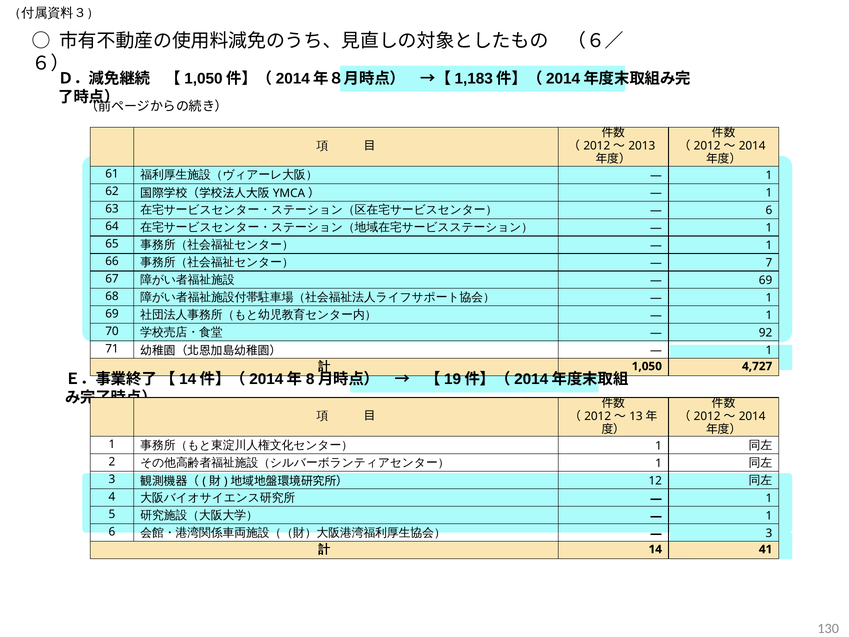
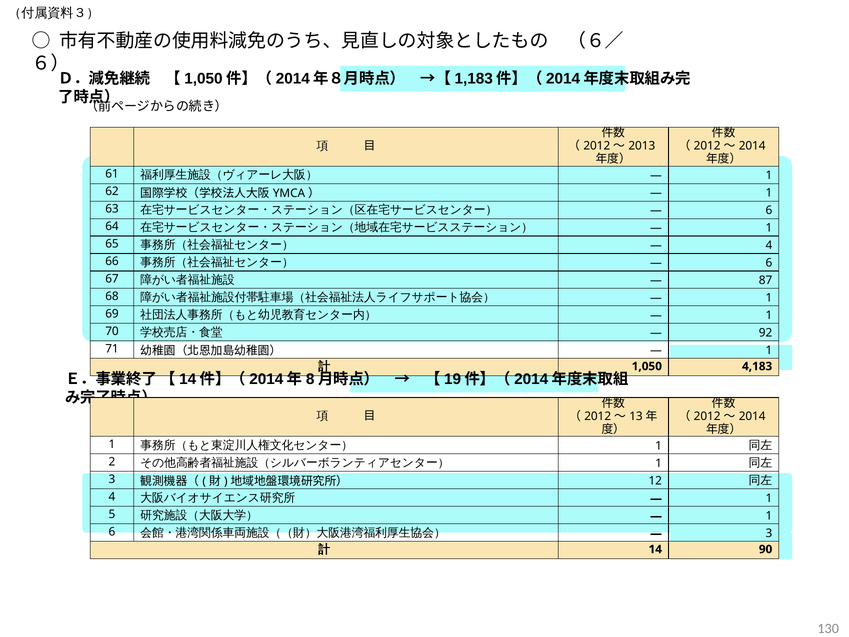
1: 1 -> 4 (769, 245)
7: 7 -> 6 (769, 263)
69: 69 -> 87 (766, 280)
4,727: 4,727 -> 4,183 (757, 366)
41: 41 -> 90 (766, 549)
